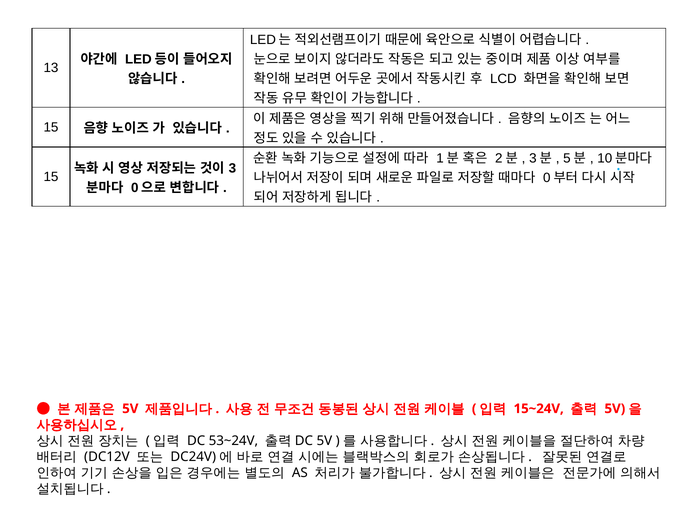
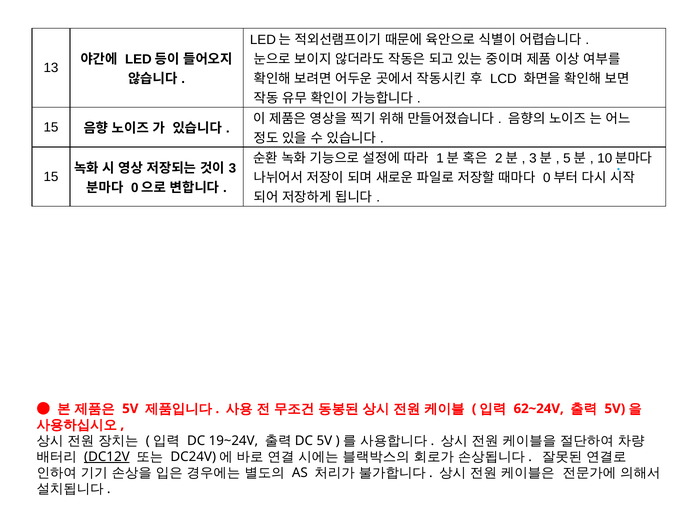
15~24V: 15~24V -> 62~24V (539, 409)
53~24V: 53~24V -> 19~24V (233, 441)
DC12V underline: none -> present (107, 457)
